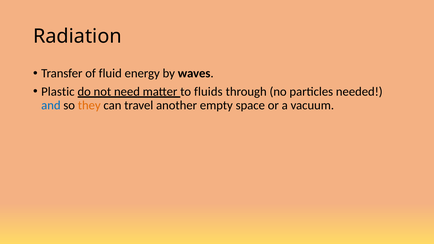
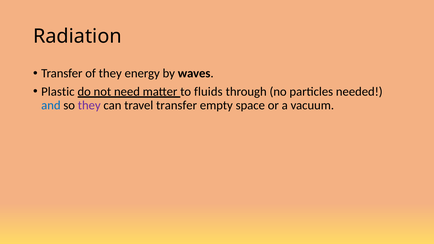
of fluid: fluid -> they (110, 73)
they colour: orange -> purple (89, 105)
travel another: another -> transfer (177, 105)
